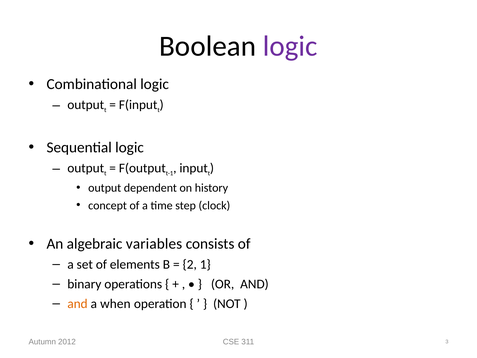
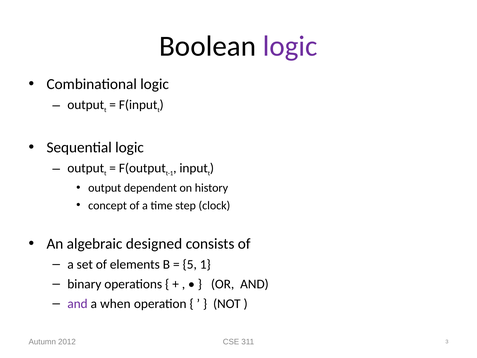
variables: variables -> designed (154, 244)
2: 2 -> 5 (190, 264)
and colour: orange -> purple (78, 303)
